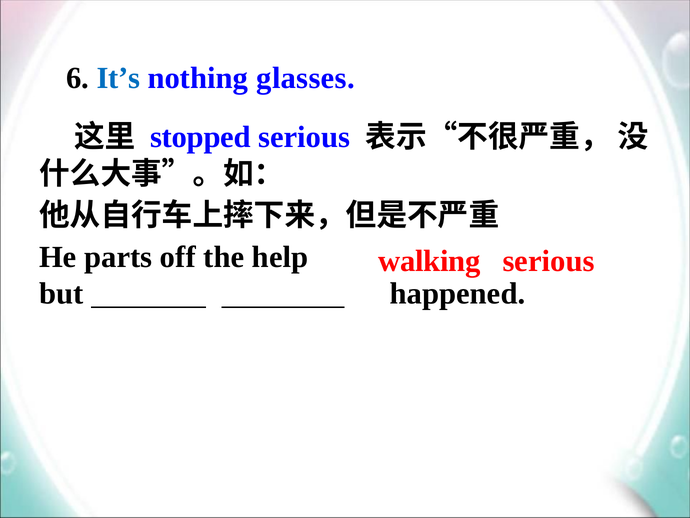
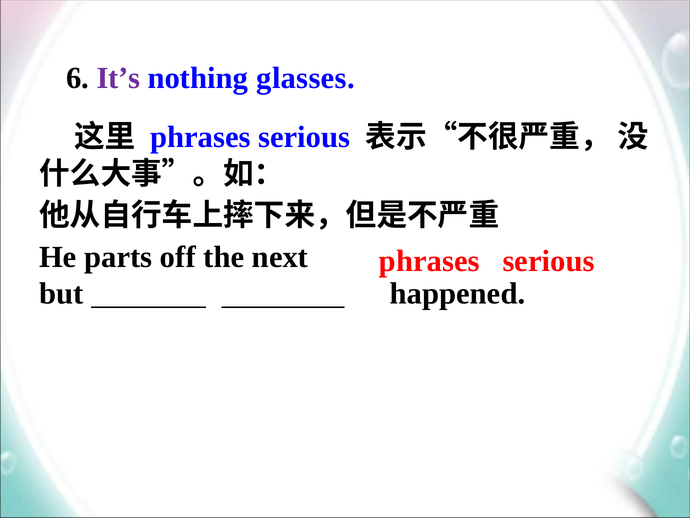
It’s colour: blue -> purple (118, 78)
stopped: stopped -> phrases (200, 137)
help: help -> next (280, 257)
walking: walking -> phrases (429, 261)
